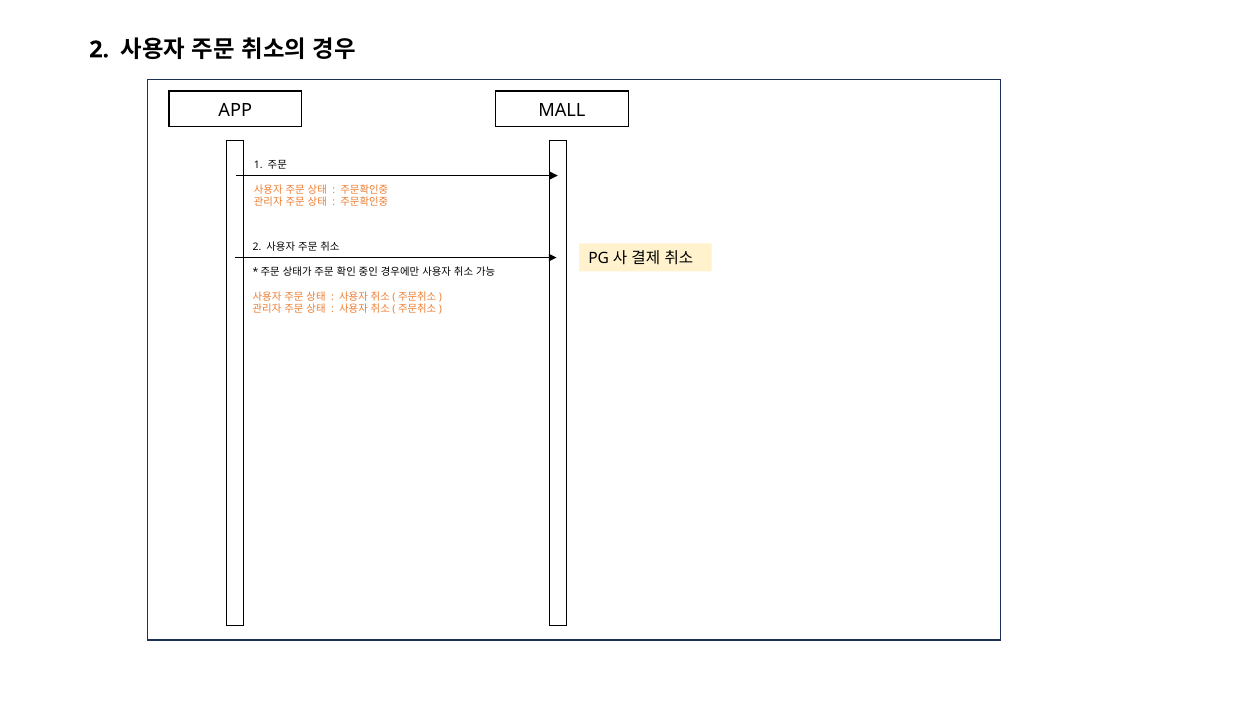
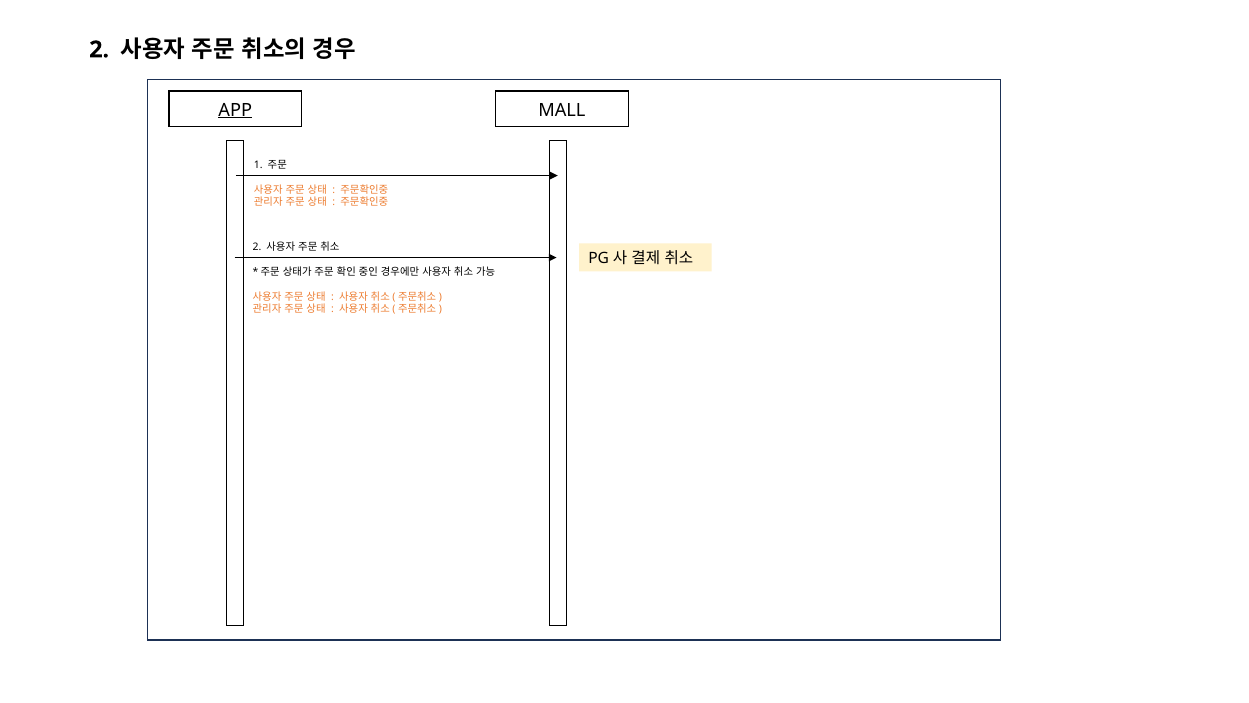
APP underline: none -> present (235, 110)
